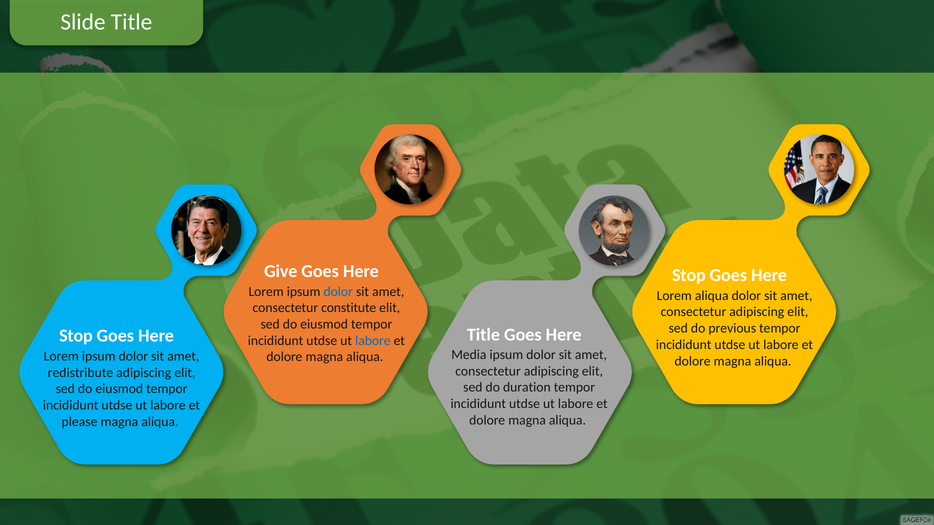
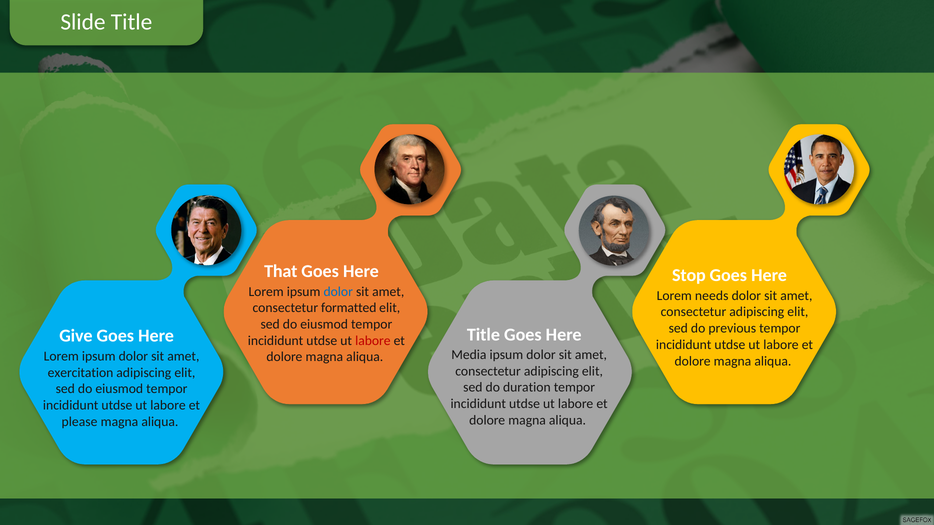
Give: Give -> That (281, 272)
Lorem aliqua: aliqua -> needs (712, 296)
constitute: constitute -> formatted (349, 308)
Stop: Stop -> Give (76, 336)
labore colour: blue -> red (373, 341)
redistribute: redistribute -> exercitation (81, 373)
